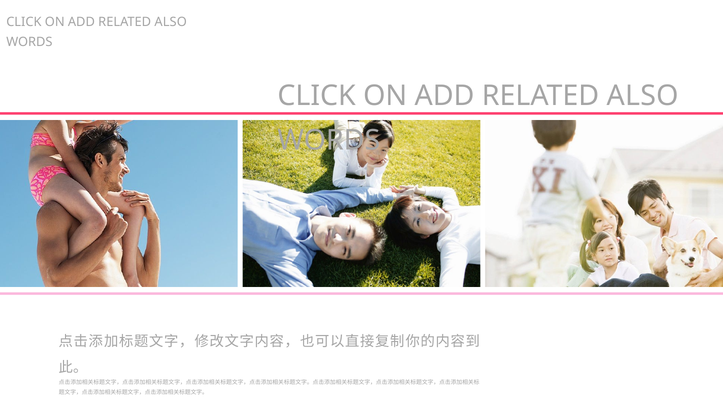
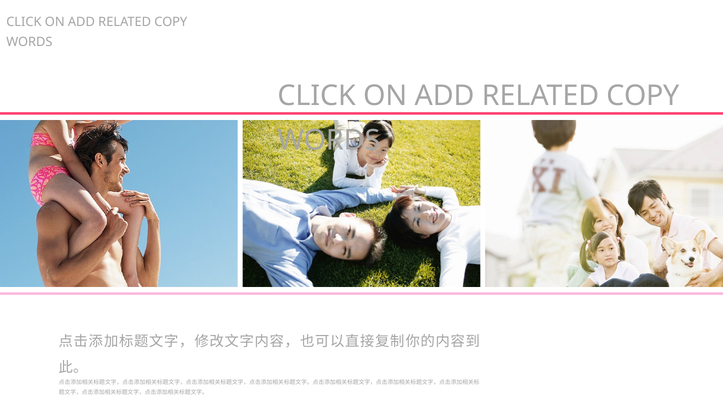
ALSO: ALSO -> COPY (171, 22)
ALSO: ALSO -> COPY (643, 96)
